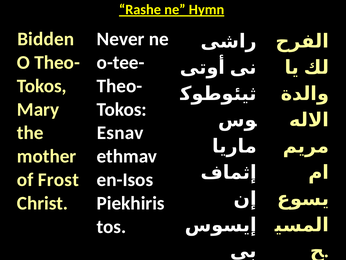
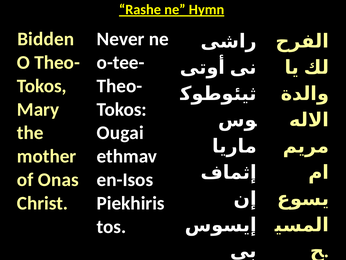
Esnav: Esnav -> Ougai (120, 133)
Frost: Frost -> Onas (58, 179)
